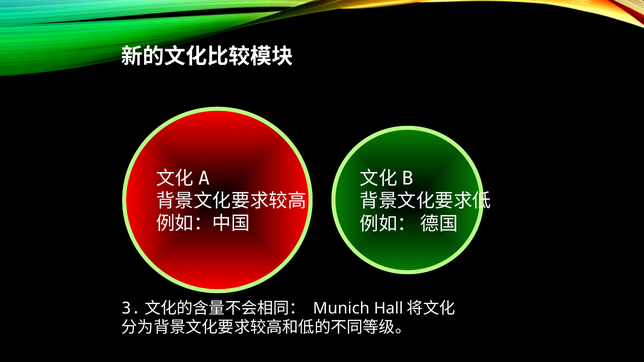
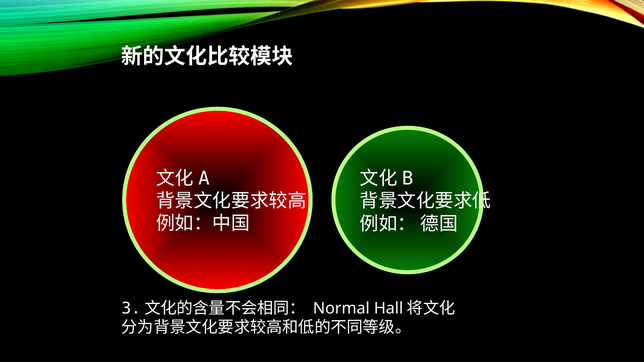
Munich: Munich -> Normal (341, 308)
